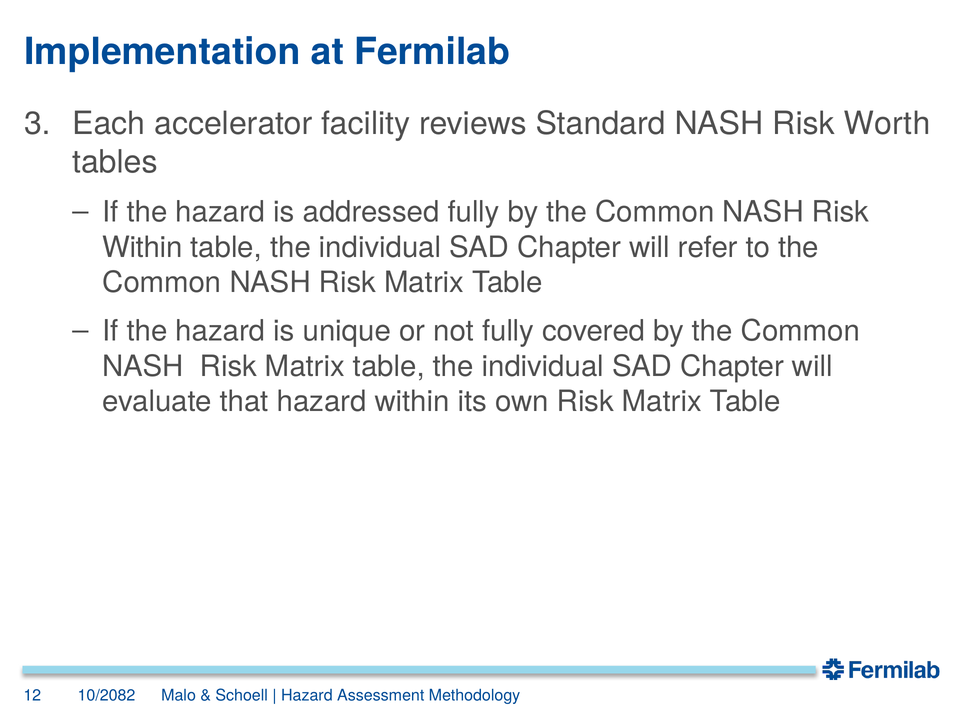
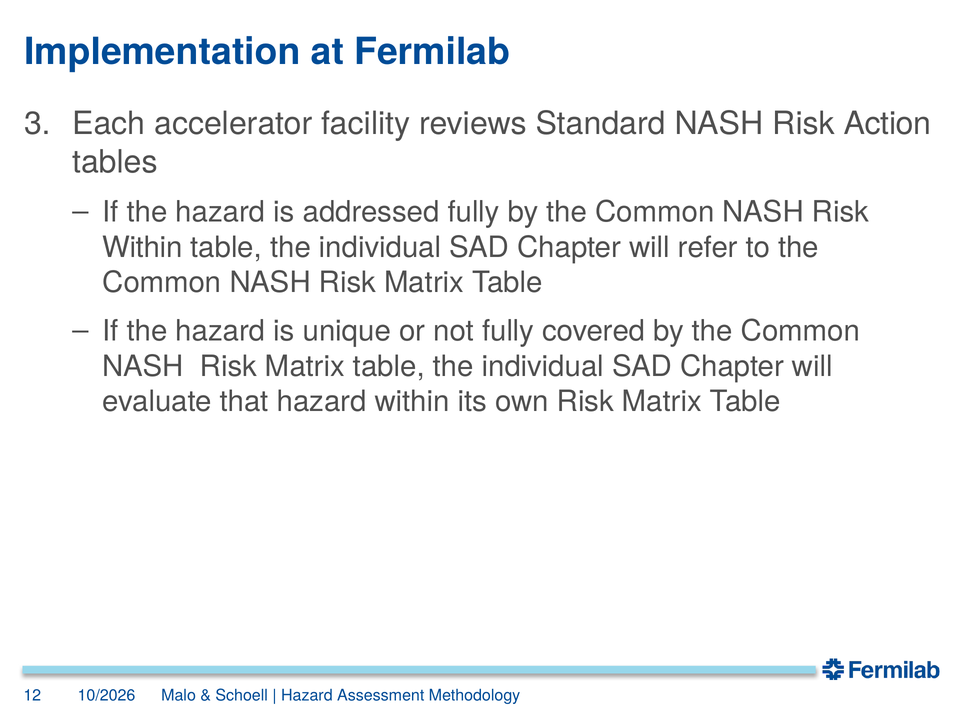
Worth: Worth -> Action (887, 124)
10/2082: 10/2082 -> 10/2026 (107, 696)
